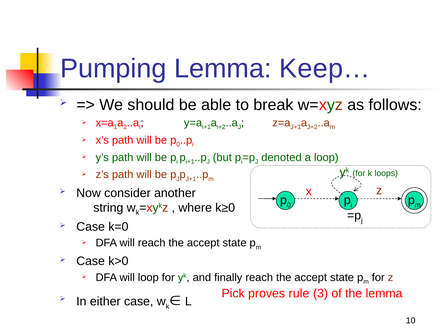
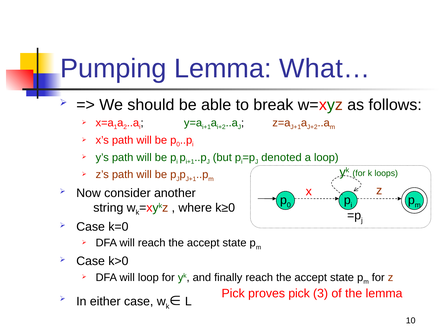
Keep…: Keep… -> What… (325, 69)
proves rule: rule -> pick (299, 294)
